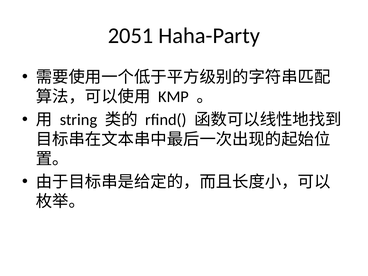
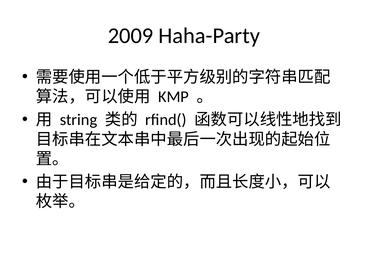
2051: 2051 -> 2009 (131, 36)
